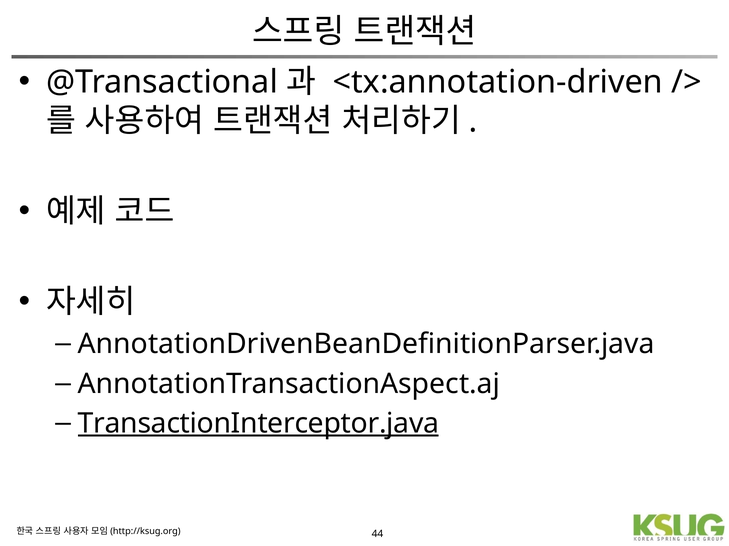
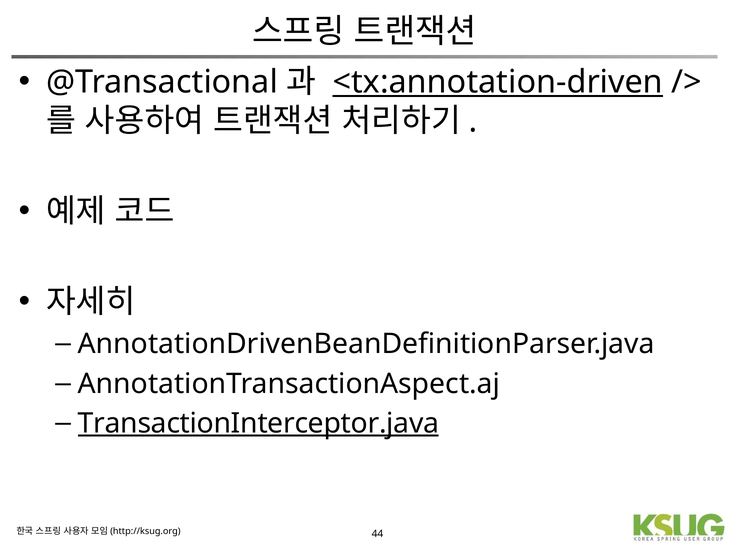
<tx:annotation-driven underline: none -> present (498, 82)
